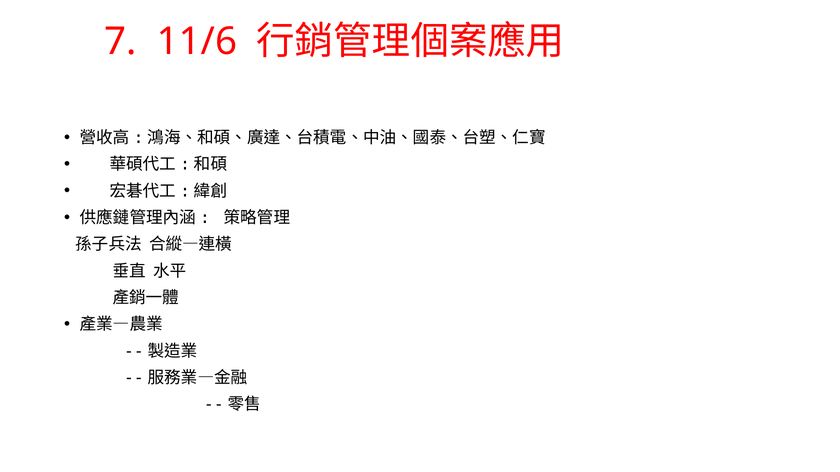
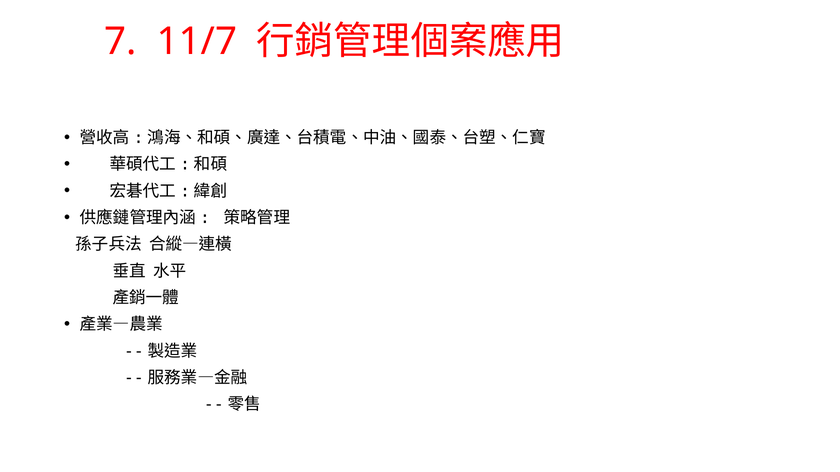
11/6: 11/6 -> 11/7 (197, 42)
